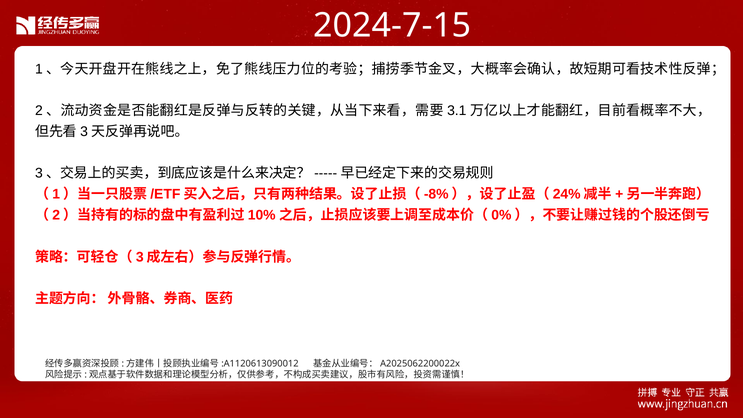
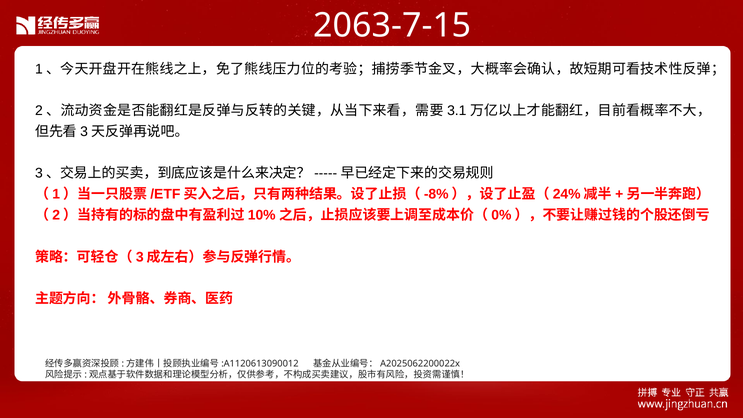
2024-7-15: 2024-7-15 -> 2063-7-15 (392, 26)
